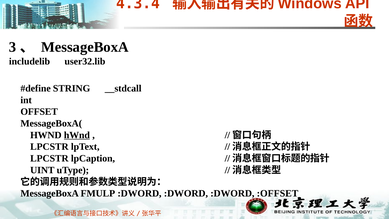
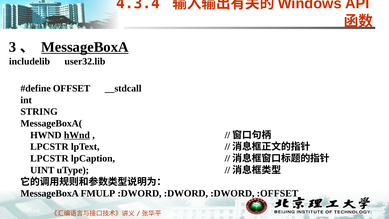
MessageBoxA underline: none -> present (85, 47)
STRING: STRING -> OFFSET (72, 88)
OFFSET: OFFSET -> STRING (39, 112)
